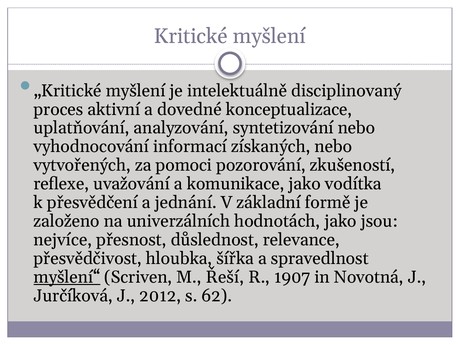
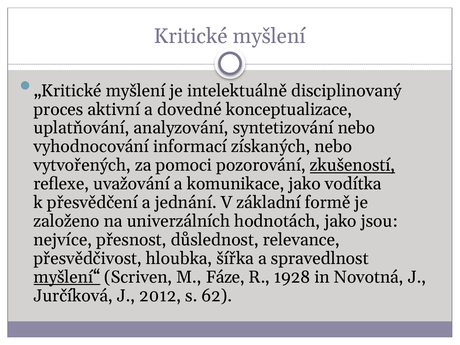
zkušeností underline: none -> present (353, 165)
Řeší: Řeší -> Fáze (225, 277)
1907: 1907 -> 1928 (292, 277)
